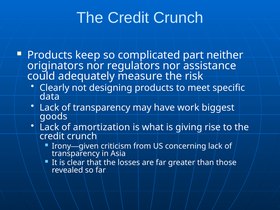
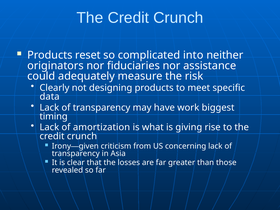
keep: keep -> reset (88, 55)
part: part -> into (193, 55)
regulators: regulators -> fiduciaries (133, 66)
goods: goods -> timing (54, 116)
